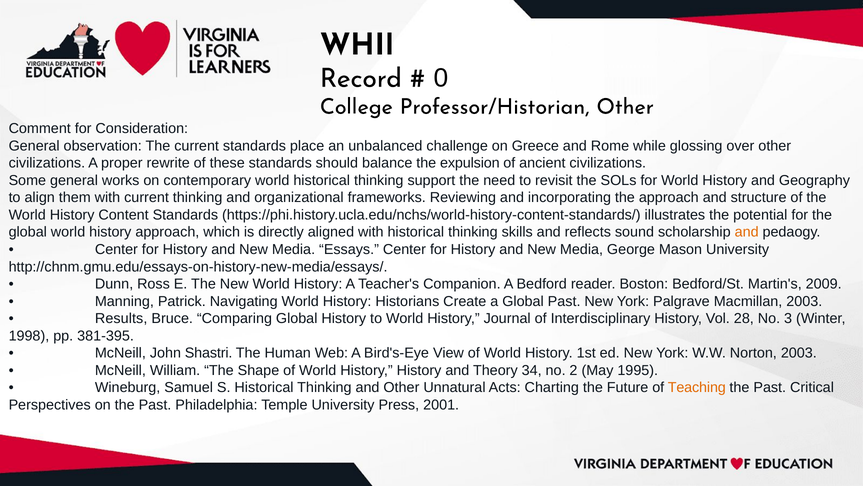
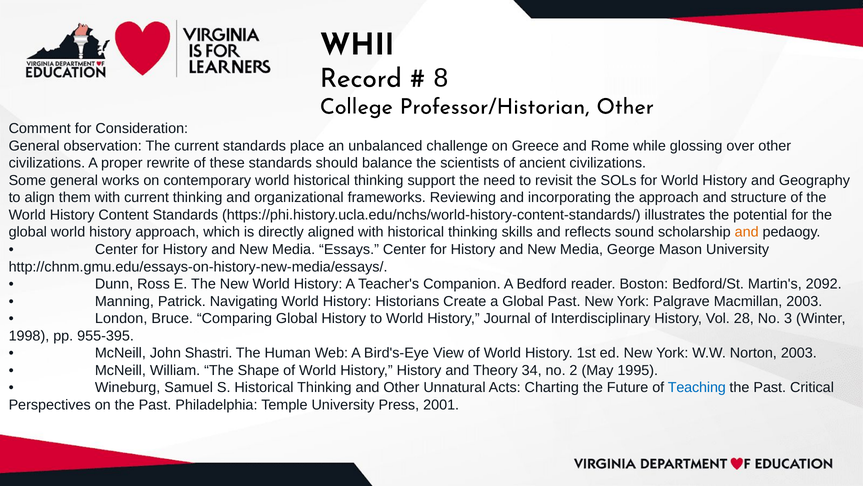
0: 0 -> 8 (441, 78)
expulsion: expulsion -> scientists (470, 163)
2009: 2009 -> 2092 (824, 284)
Results: Results -> London (121, 318)
381-395: 381-395 -> 955-395 (106, 336)
Teaching colour: orange -> blue (697, 387)
